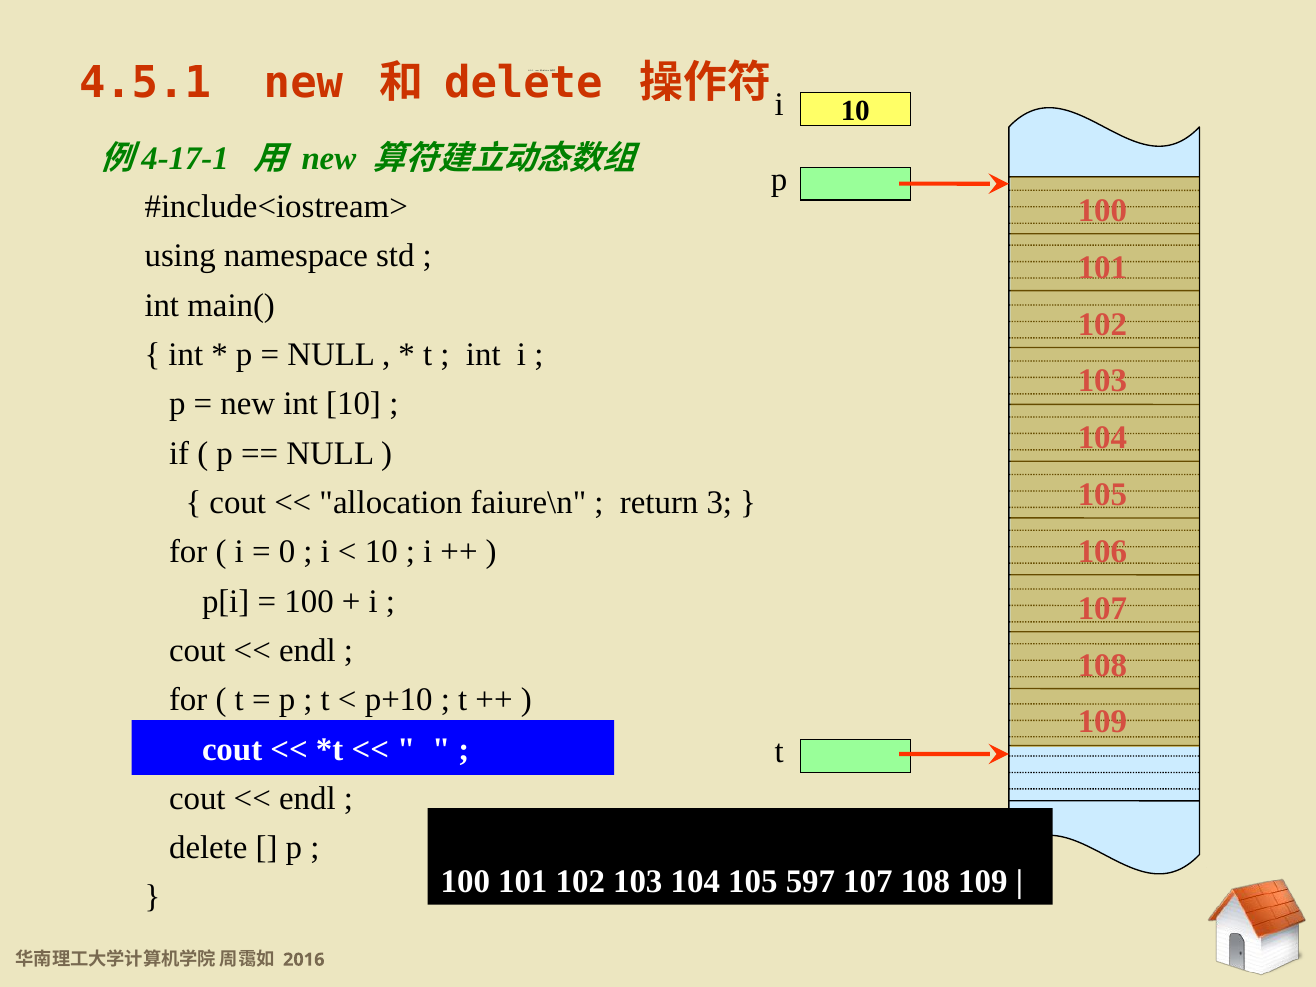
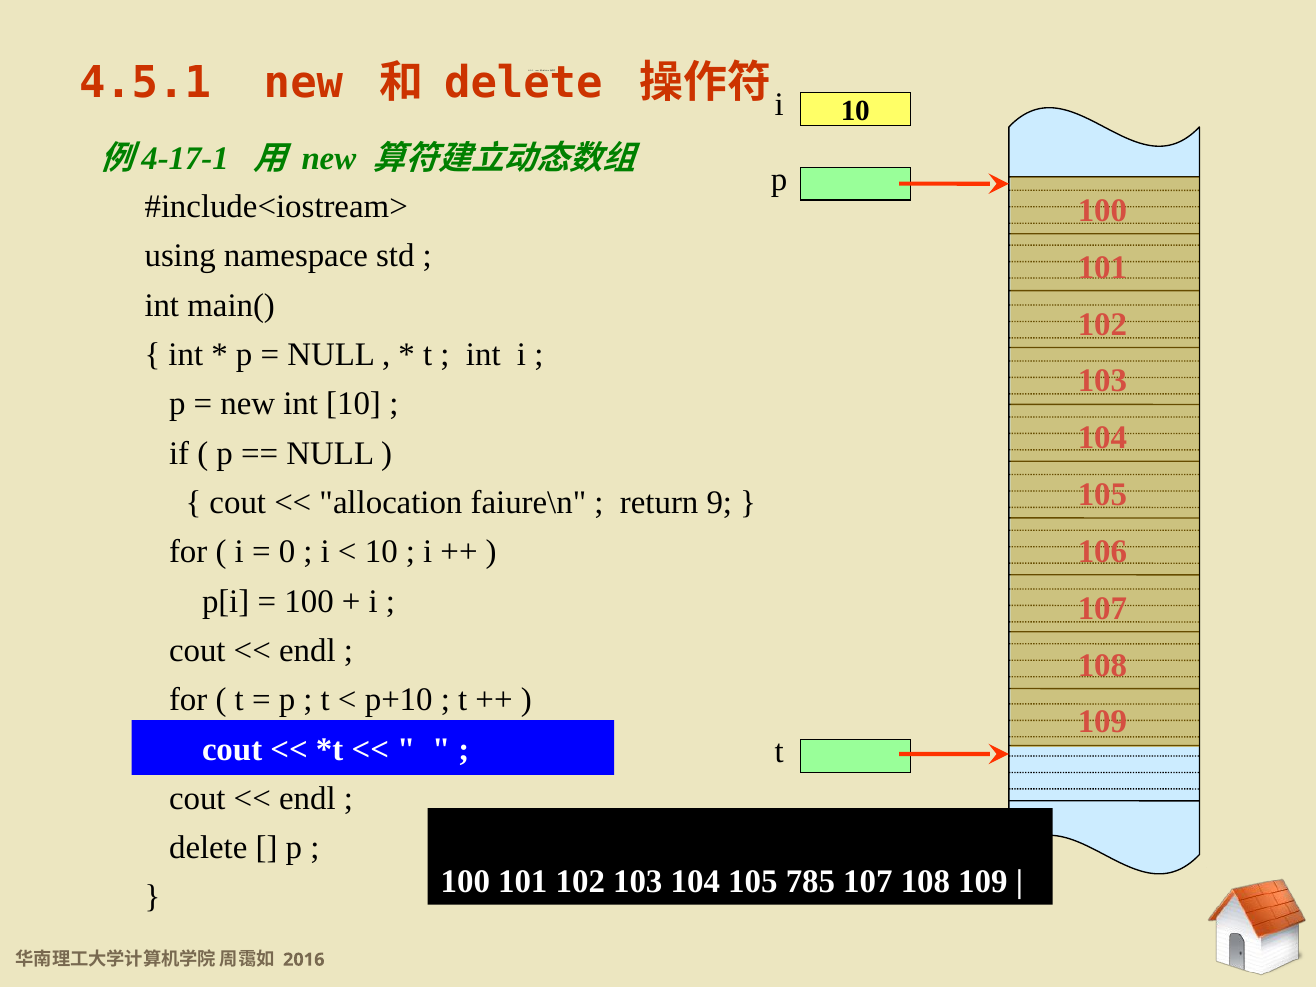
3: 3 -> 9 (719, 503)
597: 597 -> 785 (810, 882)
